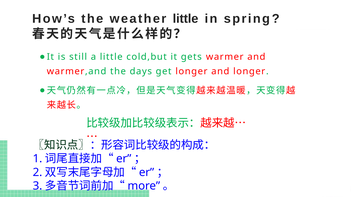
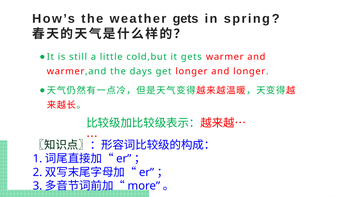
weather little: little -> gets (186, 19)
